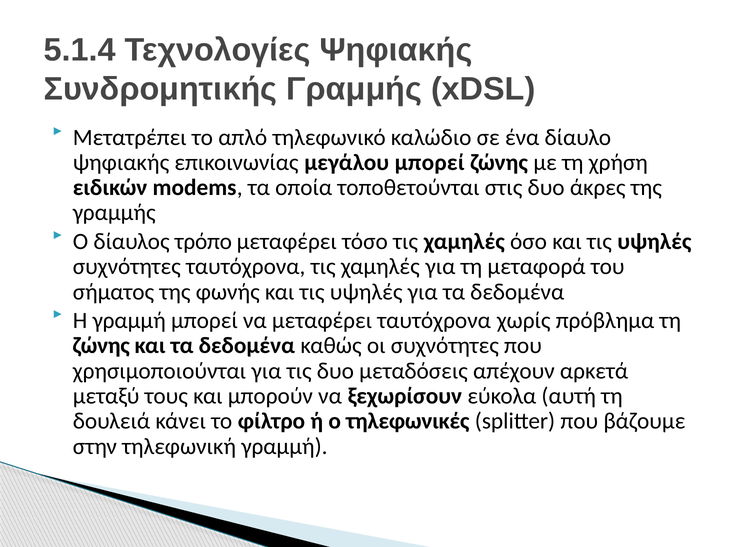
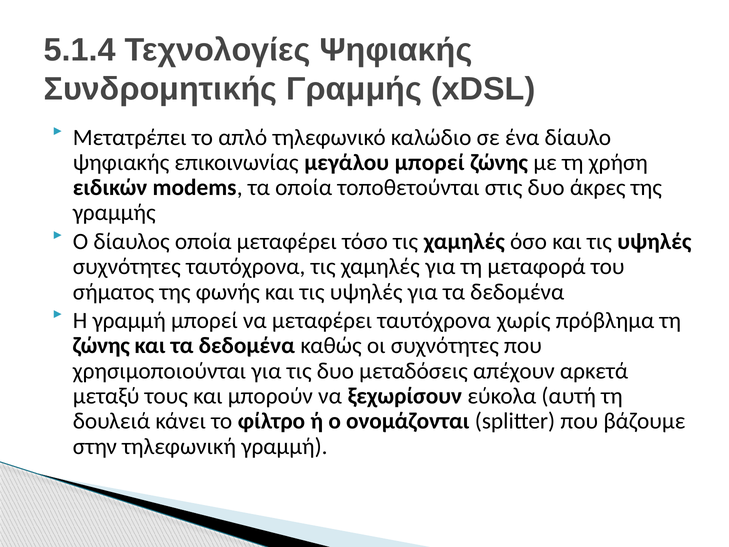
δίαυλος τρόπο: τρόπο -> οποία (203, 241)
τηλεφωνικές: τηλεφωνικές -> ονομάζονται (408, 421)
